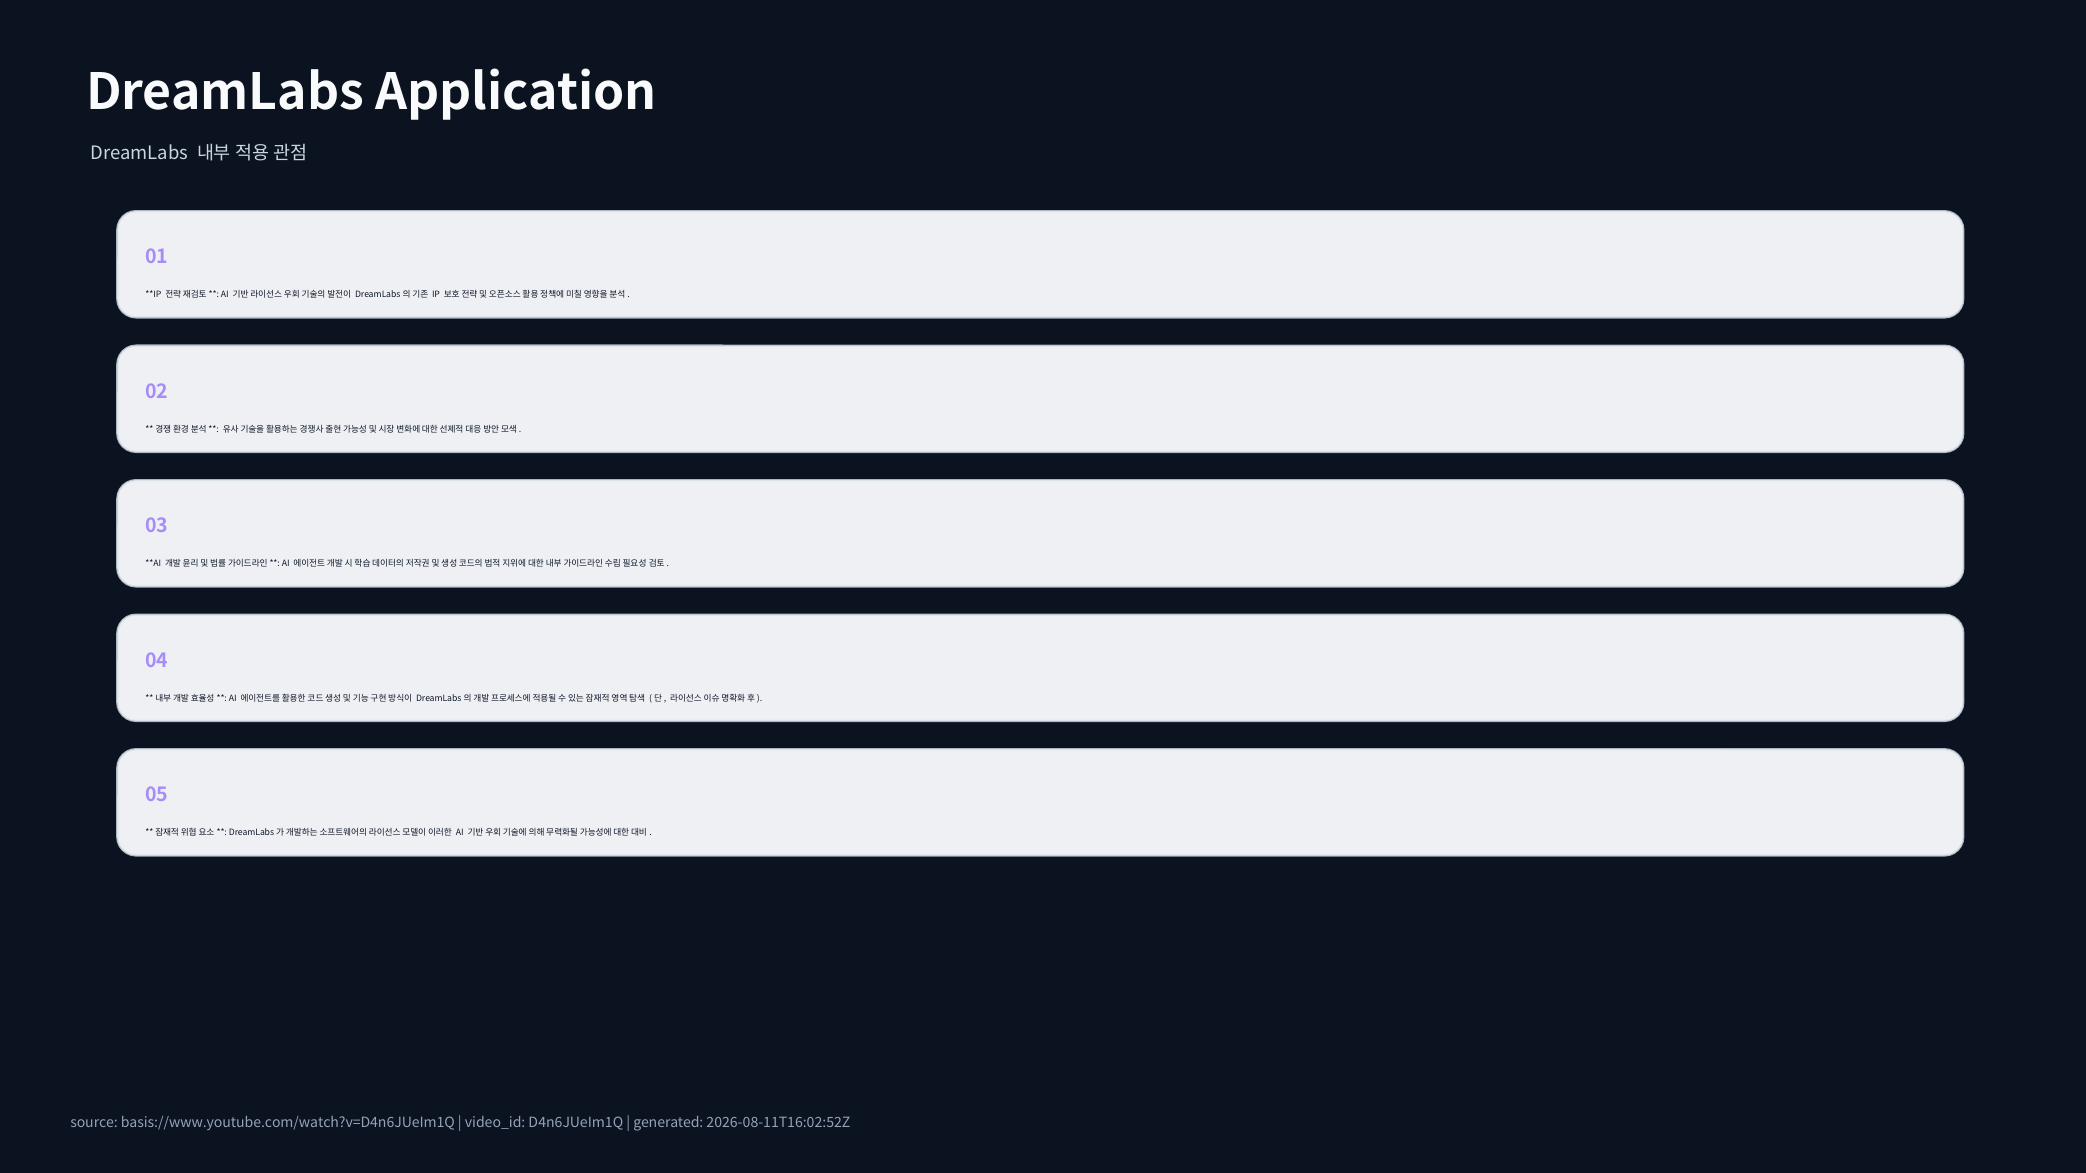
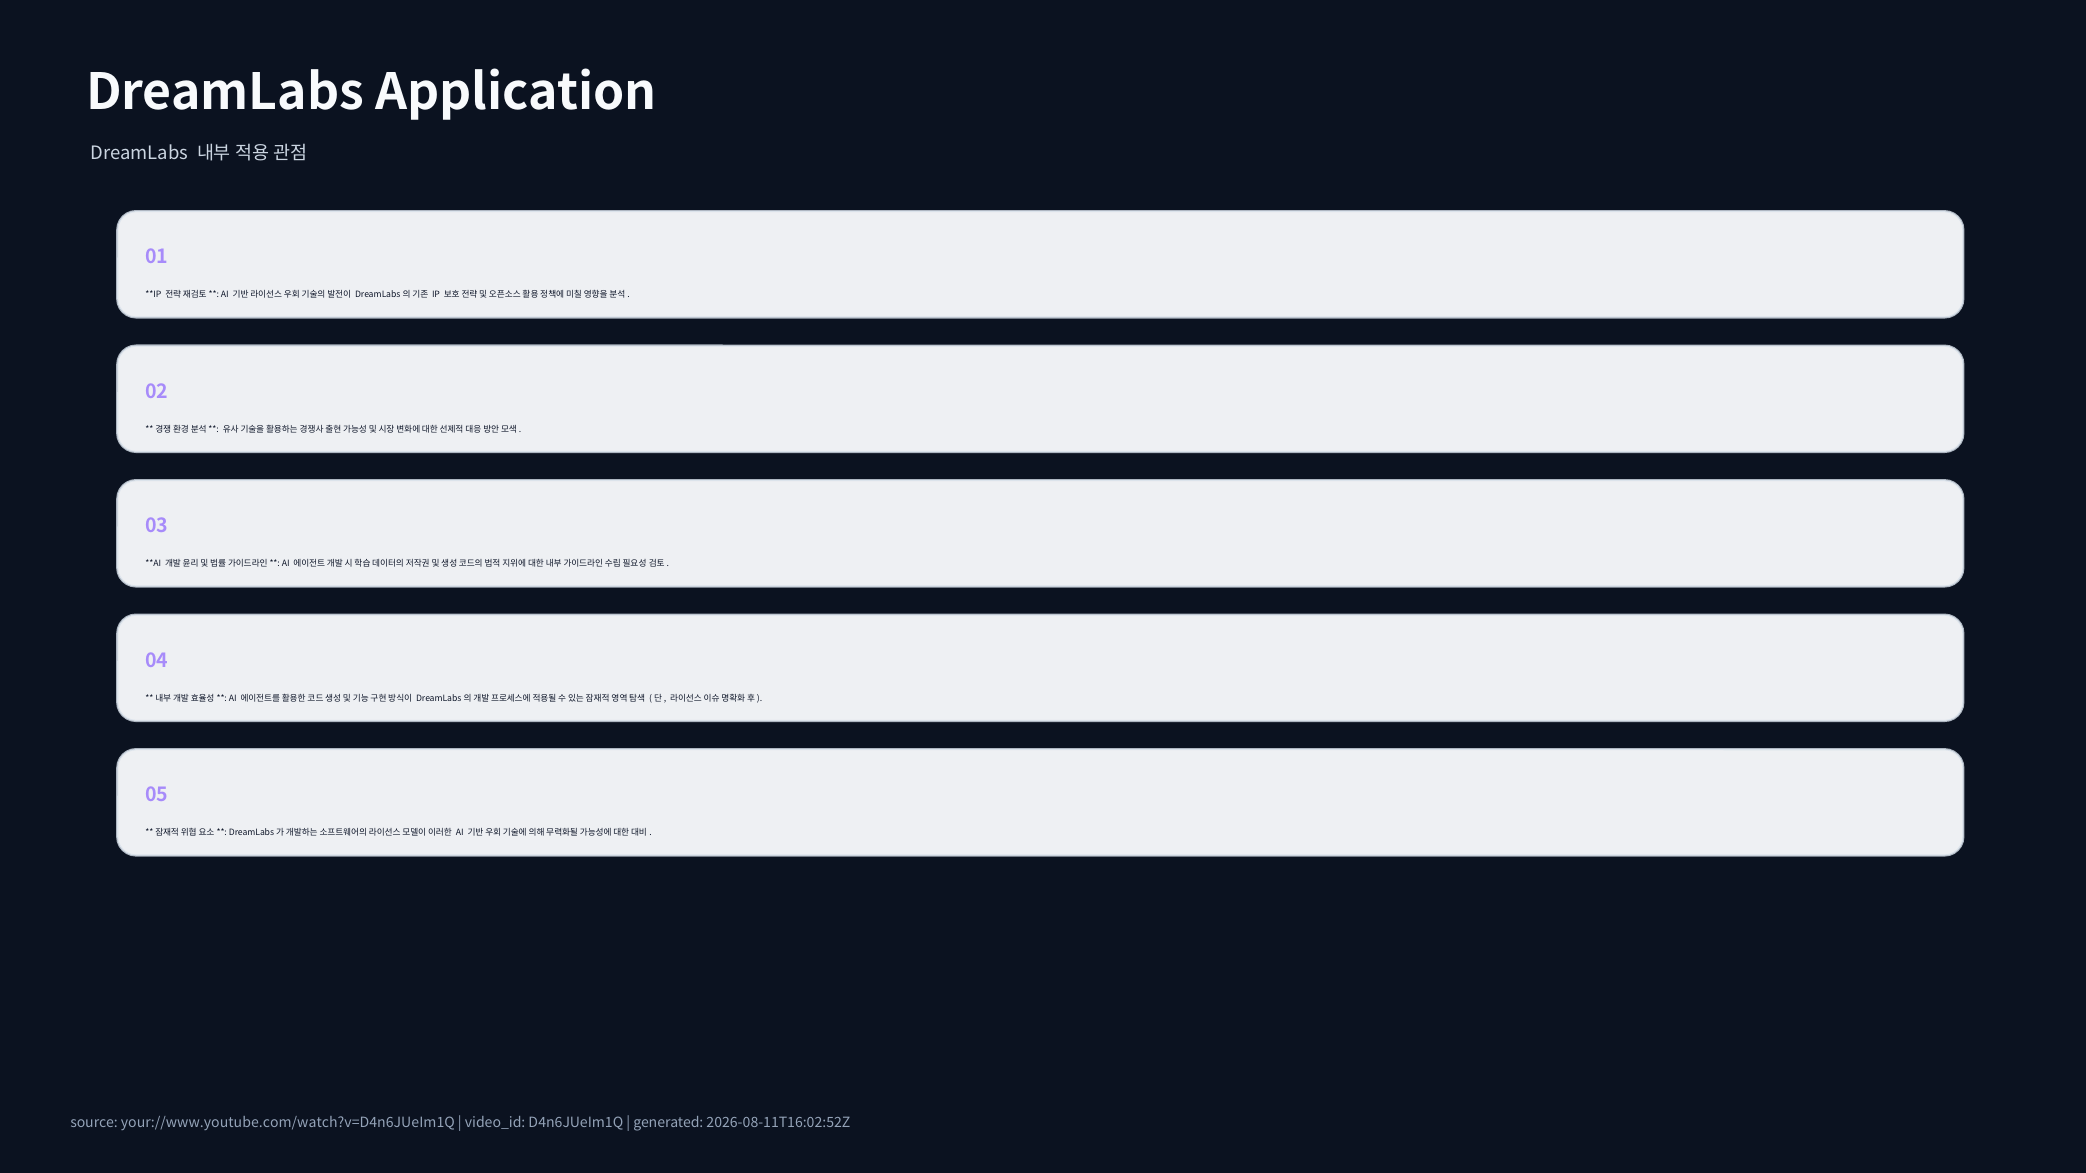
basis://www.youtube.com/watch?v=D4n6JUeIm1Q: basis://www.youtube.com/watch?v=D4n6JUeIm1Q -> your://www.youtube.com/watch?v=D4n6JUeIm1Q (288, 1123)
